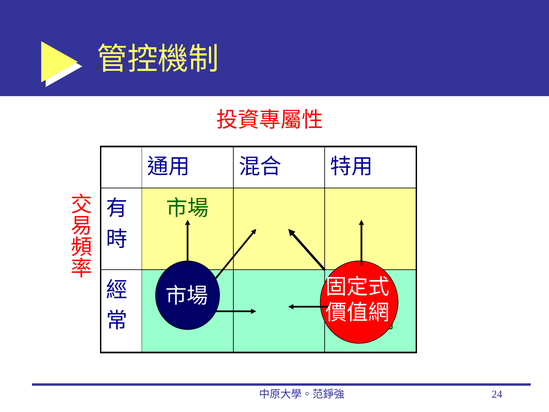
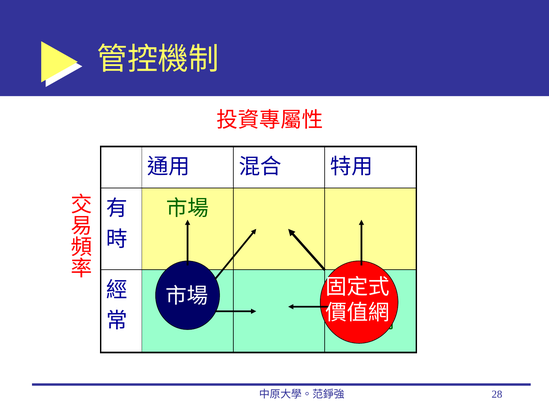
24: 24 -> 28 (497, 394)
